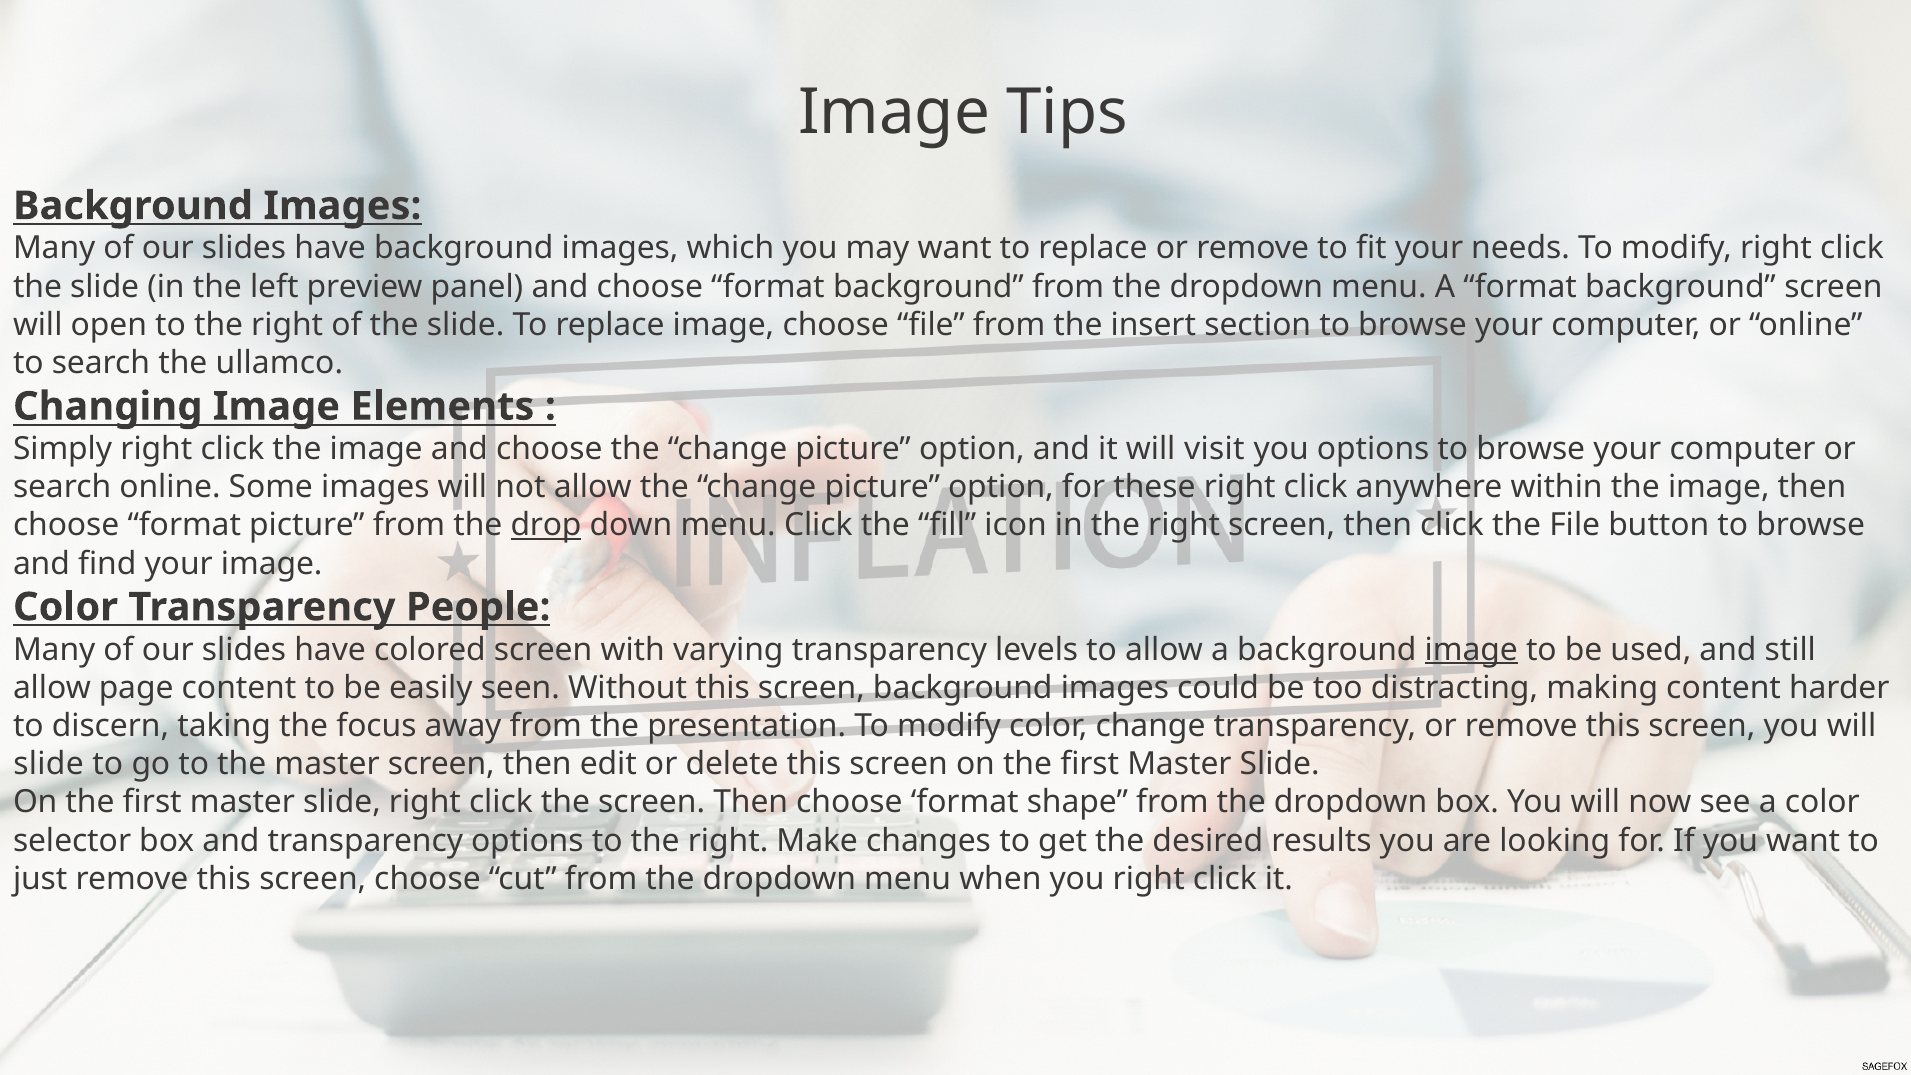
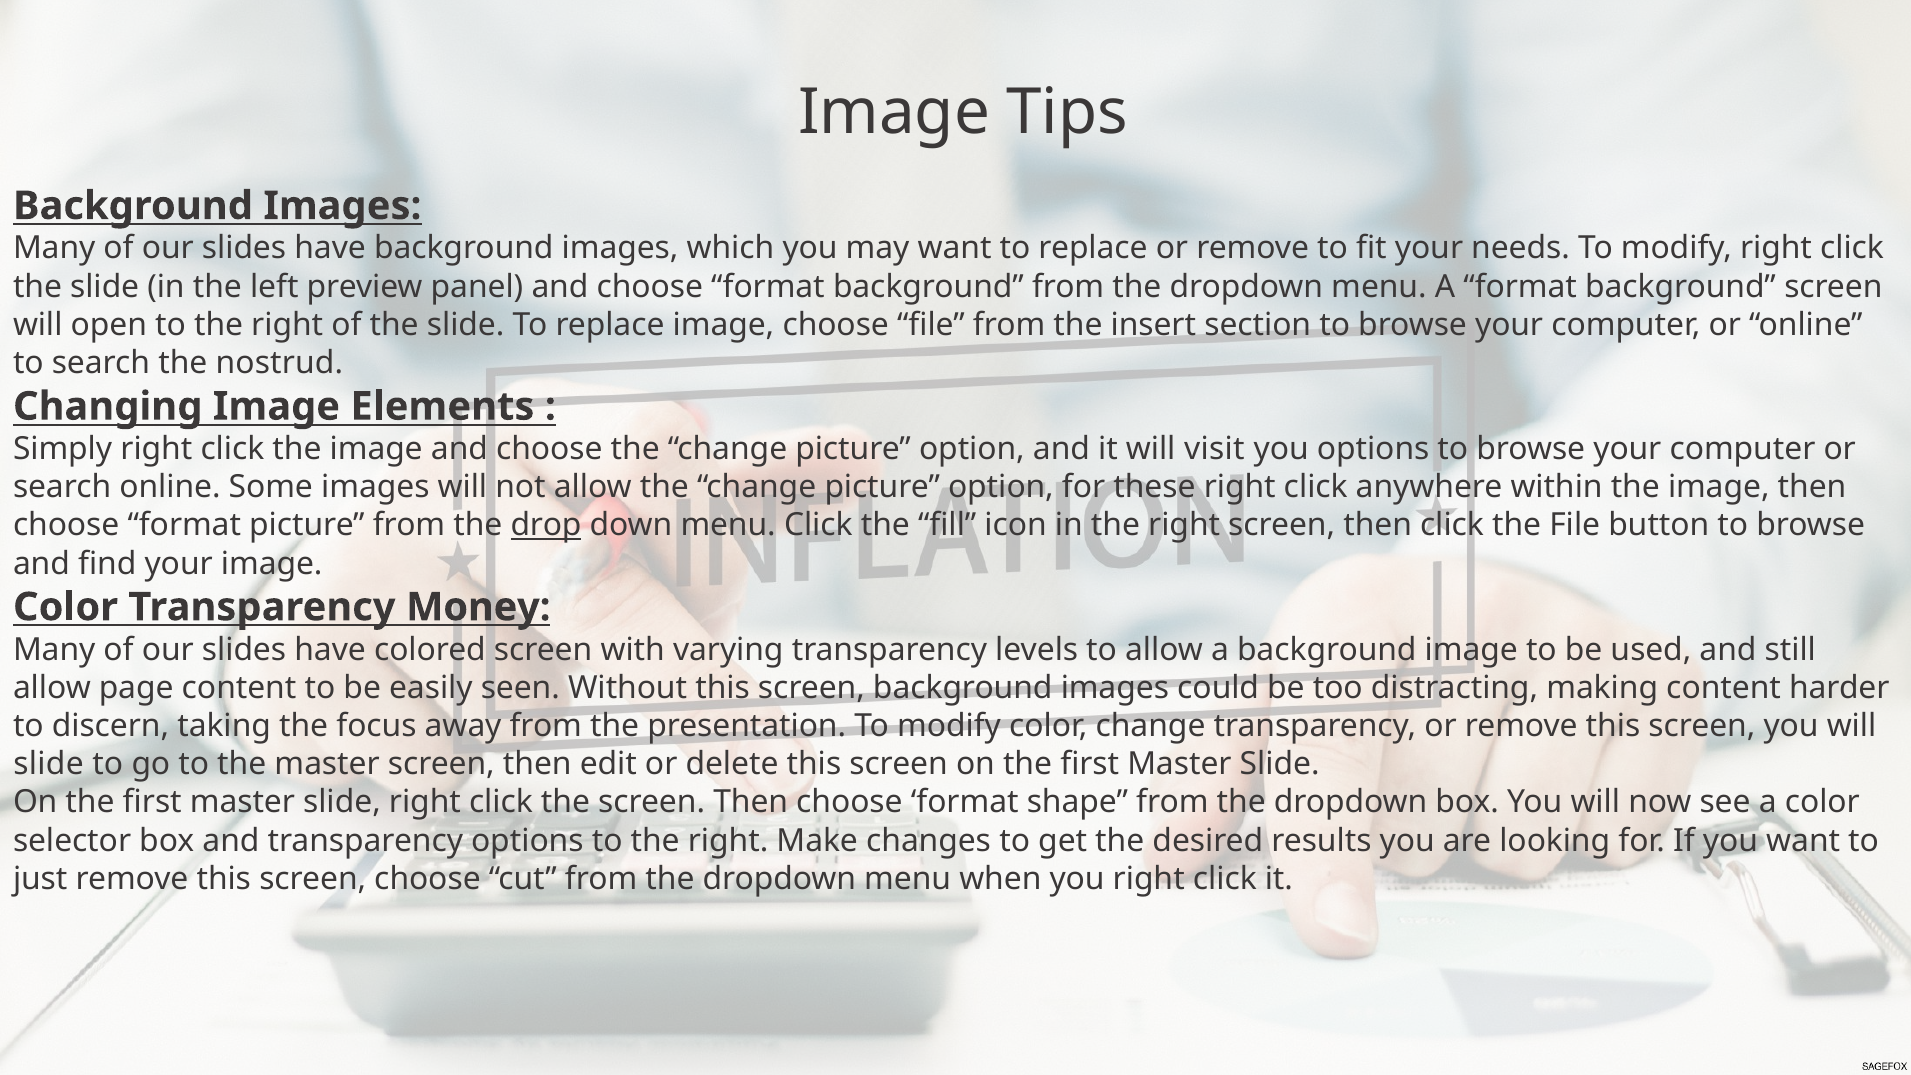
ullamco: ullamco -> nostrud (279, 363)
People: People -> Money (478, 607)
image underline: present -> none (1471, 650)
